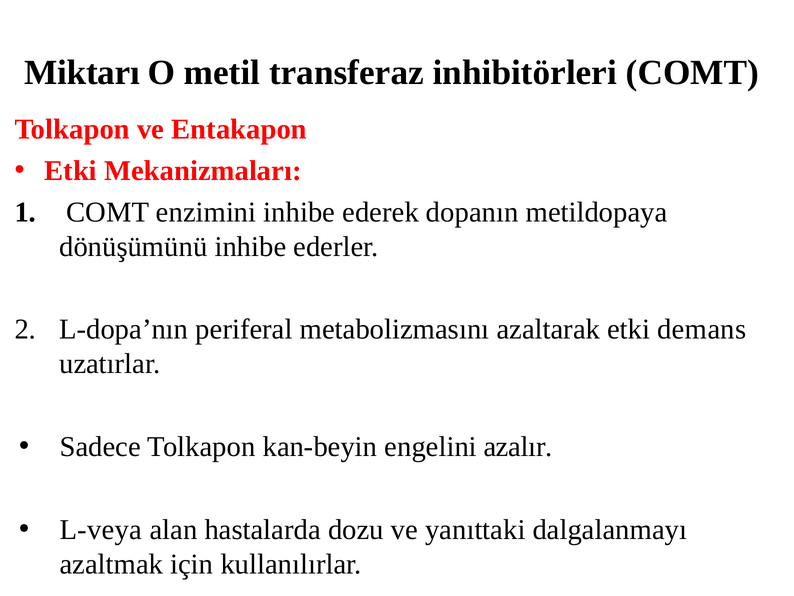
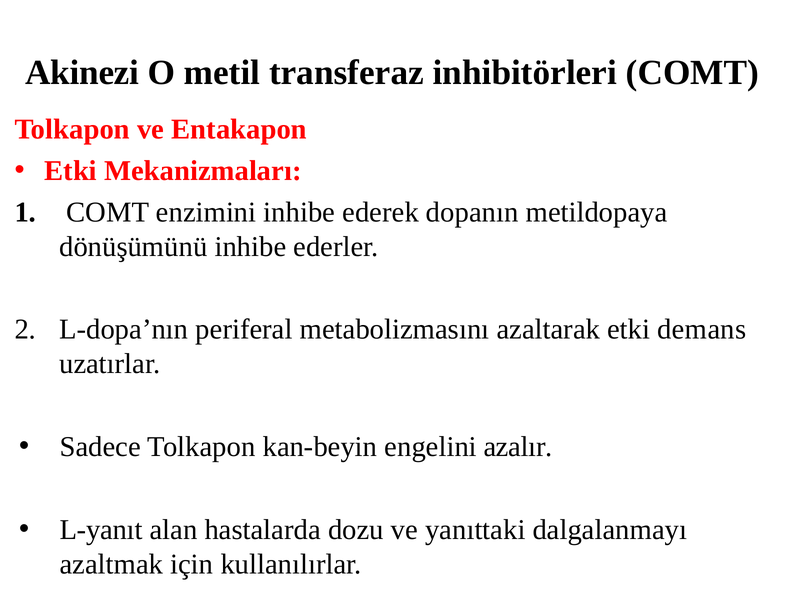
Miktarı: Miktarı -> Akinezi (82, 73)
L-veya: L-veya -> L-yanıt (101, 529)
